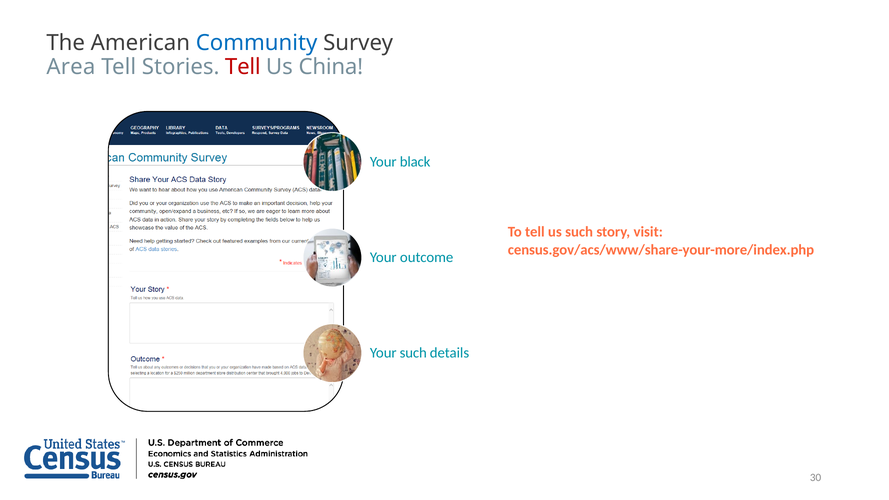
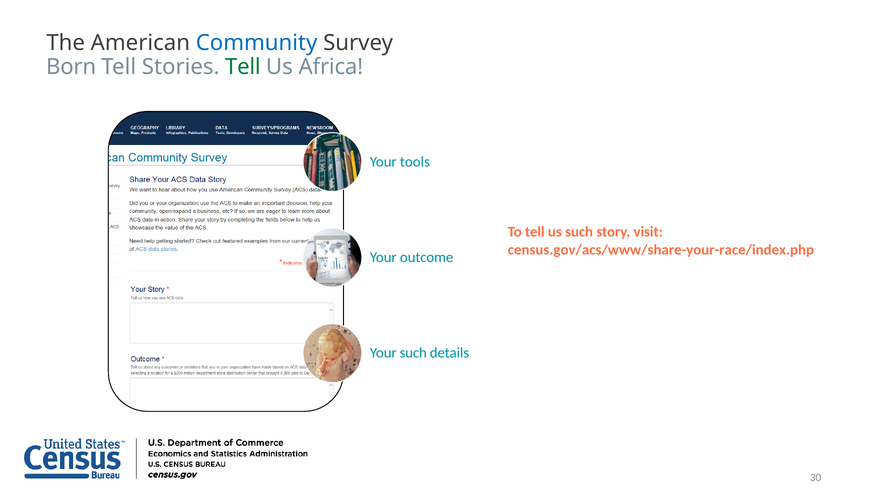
Area: Area -> Born (71, 67)
Tell colour: red -> green (243, 67)
China: China -> Africa (331, 67)
black: black -> tools (415, 162)
census.gov/acs/www/share-your-more/index.php: census.gov/acs/www/share-your-more/index.php -> census.gov/acs/www/share-your-race/index.php (661, 250)
